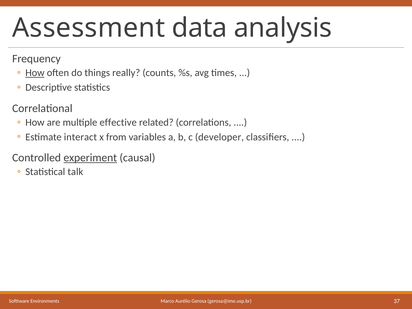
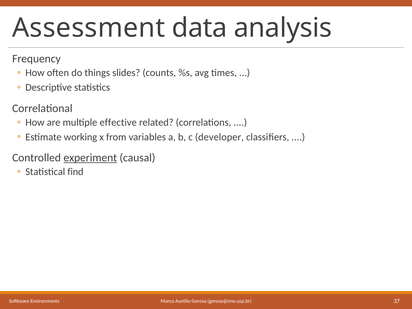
How underline: present -> none (35, 73)
really: really -> slides (126, 73)
interact: interact -> working (81, 137)
talk: talk -> find (75, 172)
